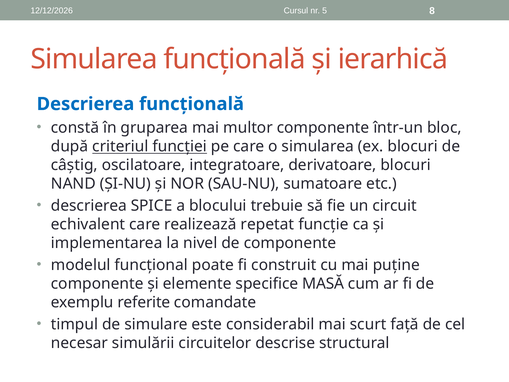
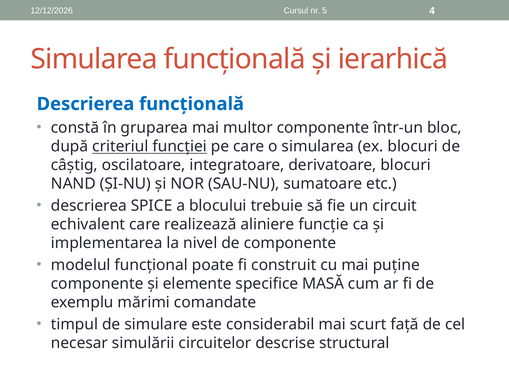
8: 8 -> 4 (432, 11)
repetat: repetat -> aliniere (267, 224)
referite: referite -> mărimi (144, 302)
